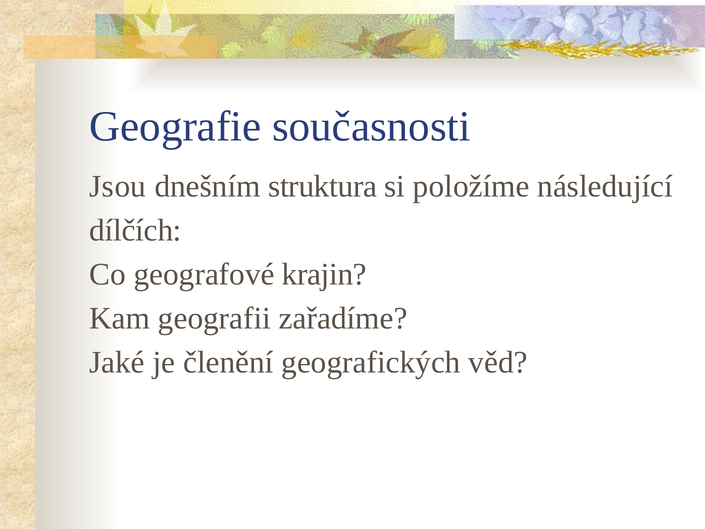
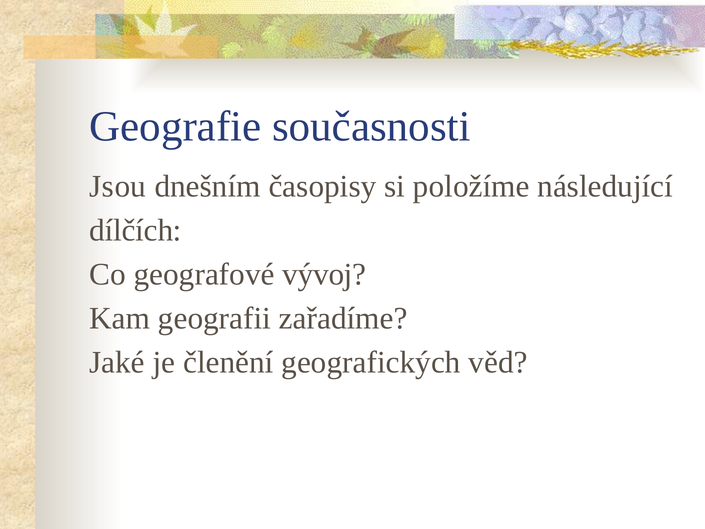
struktura: struktura -> časopisy (322, 187)
krajin: krajin -> vývoj (324, 274)
